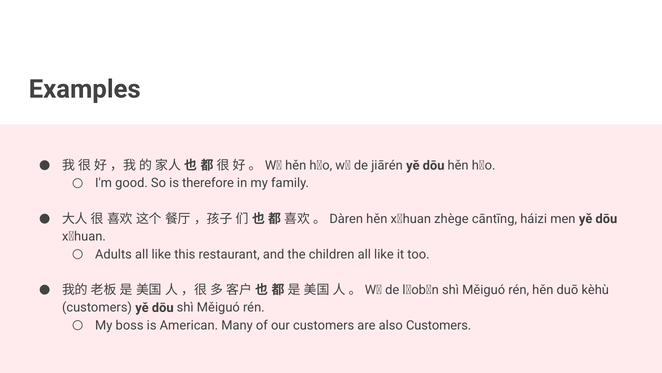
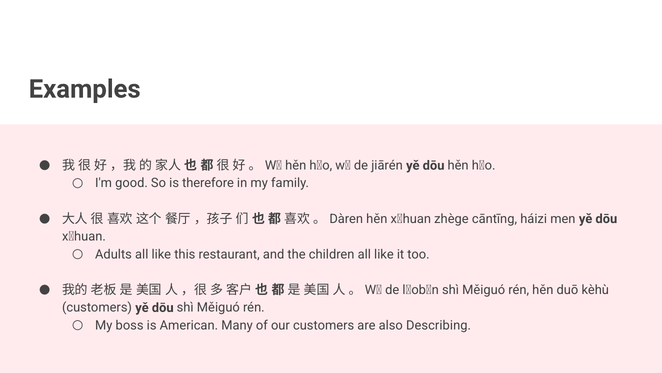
also Customers: Customers -> Describing (439, 325)
